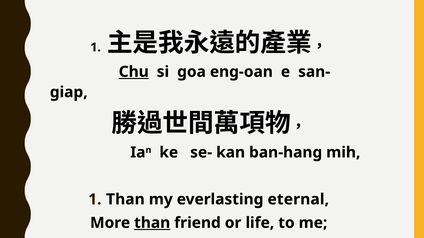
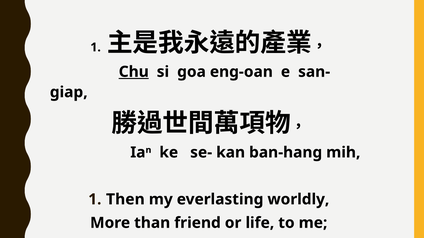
1 Than: Than -> Then (125, 200)
eternal: eternal -> worldly (298, 200)
than underline: present -> none (152, 223)
